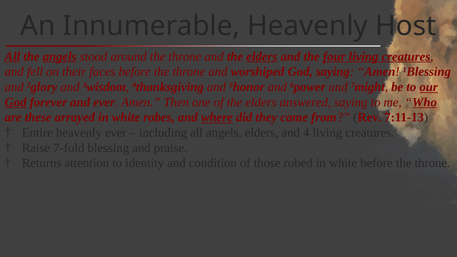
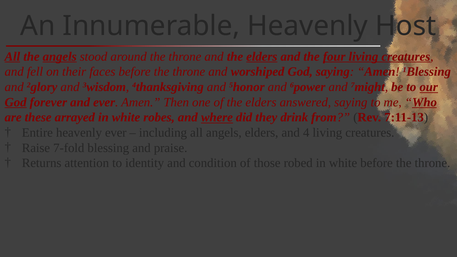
came: came -> drink (294, 117)
